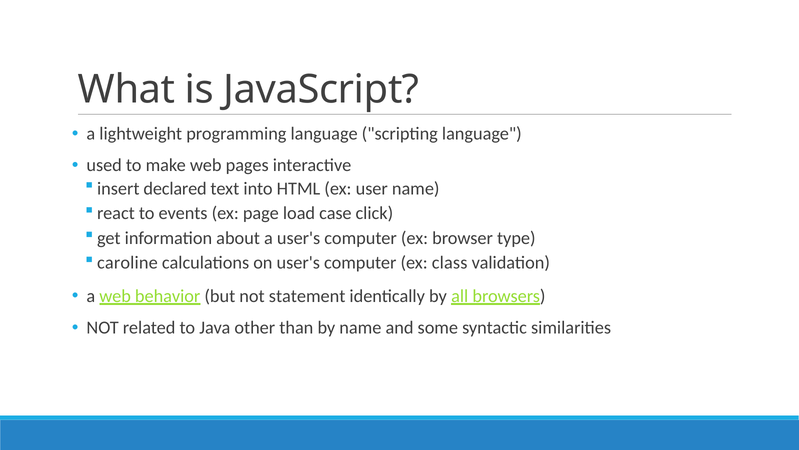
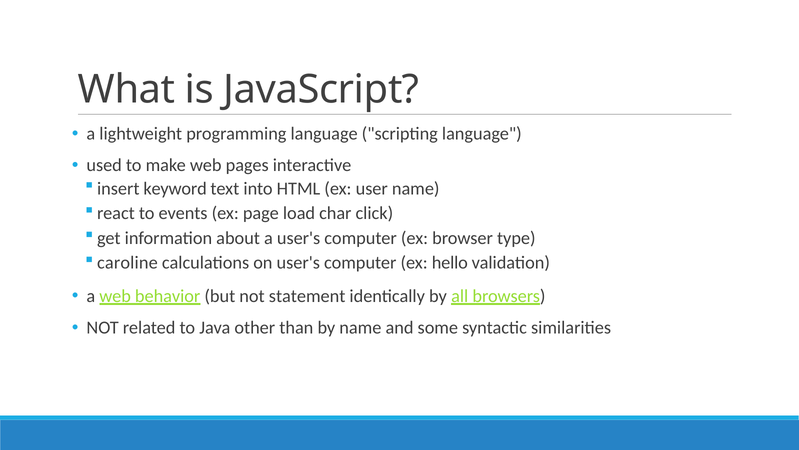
declared: declared -> keyword (175, 188)
case: case -> char (335, 213)
class: class -> hello (450, 262)
